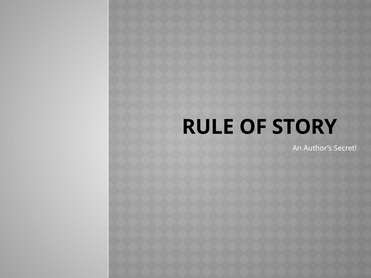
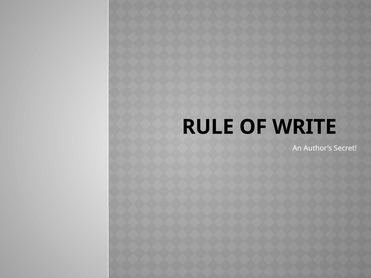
STORY: STORY -> WRITE (304, 127)
